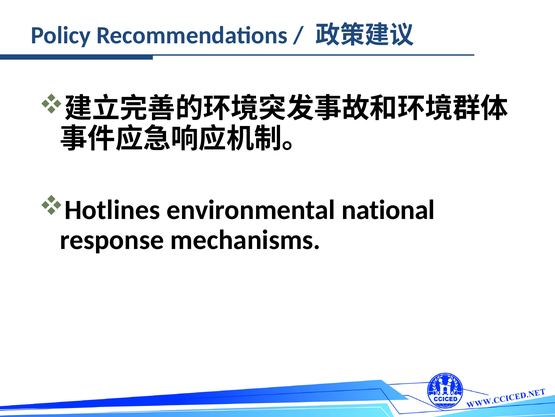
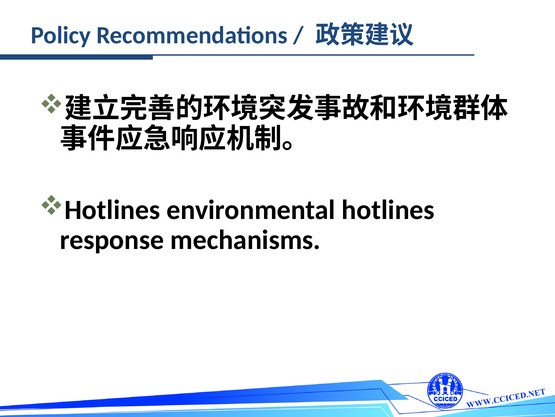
environmental national: national -> hotlines (388, 210)
